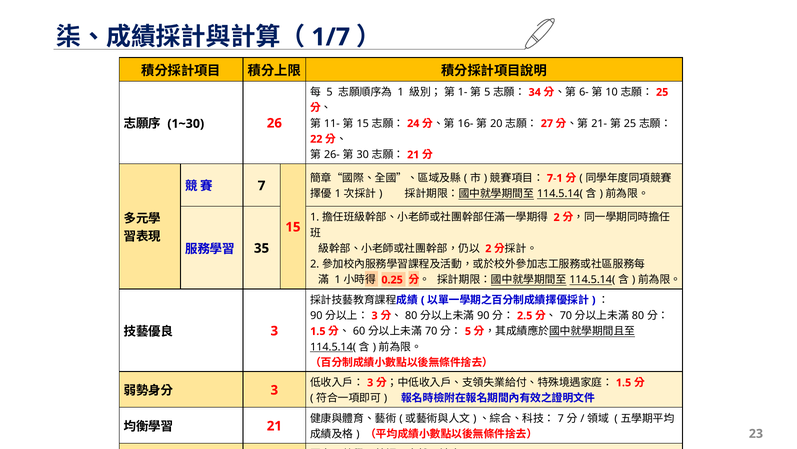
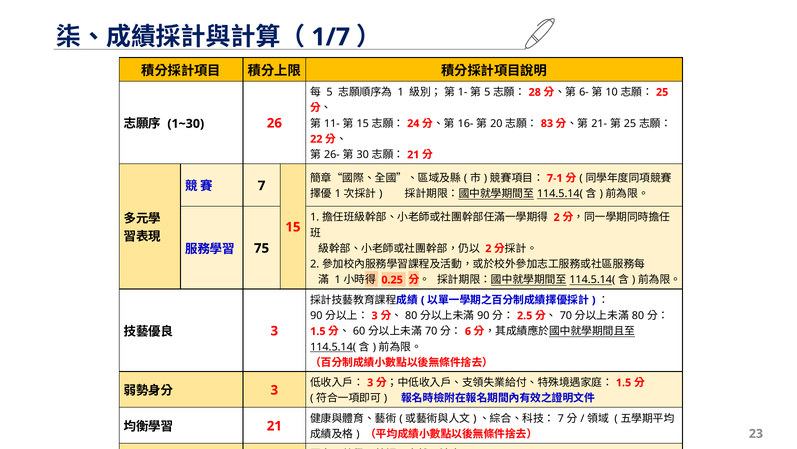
34: 34 -> 28 (535, 92)
27: 27 -> 83 (547, 123)
35: 35 -> 75 (262, 248)
5: 5 -> 6 (468, 331)
